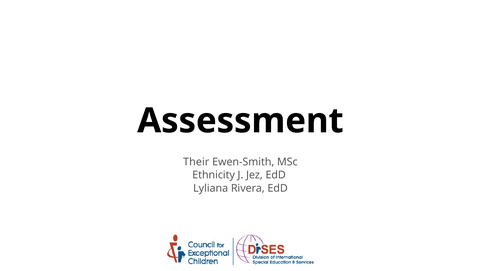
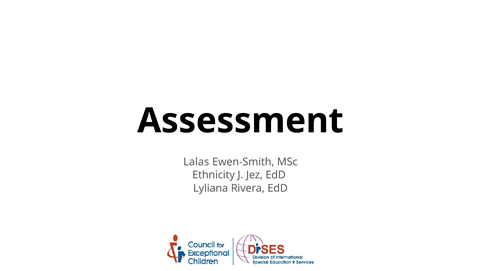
Their: Their -> Lalas (196, 162)
